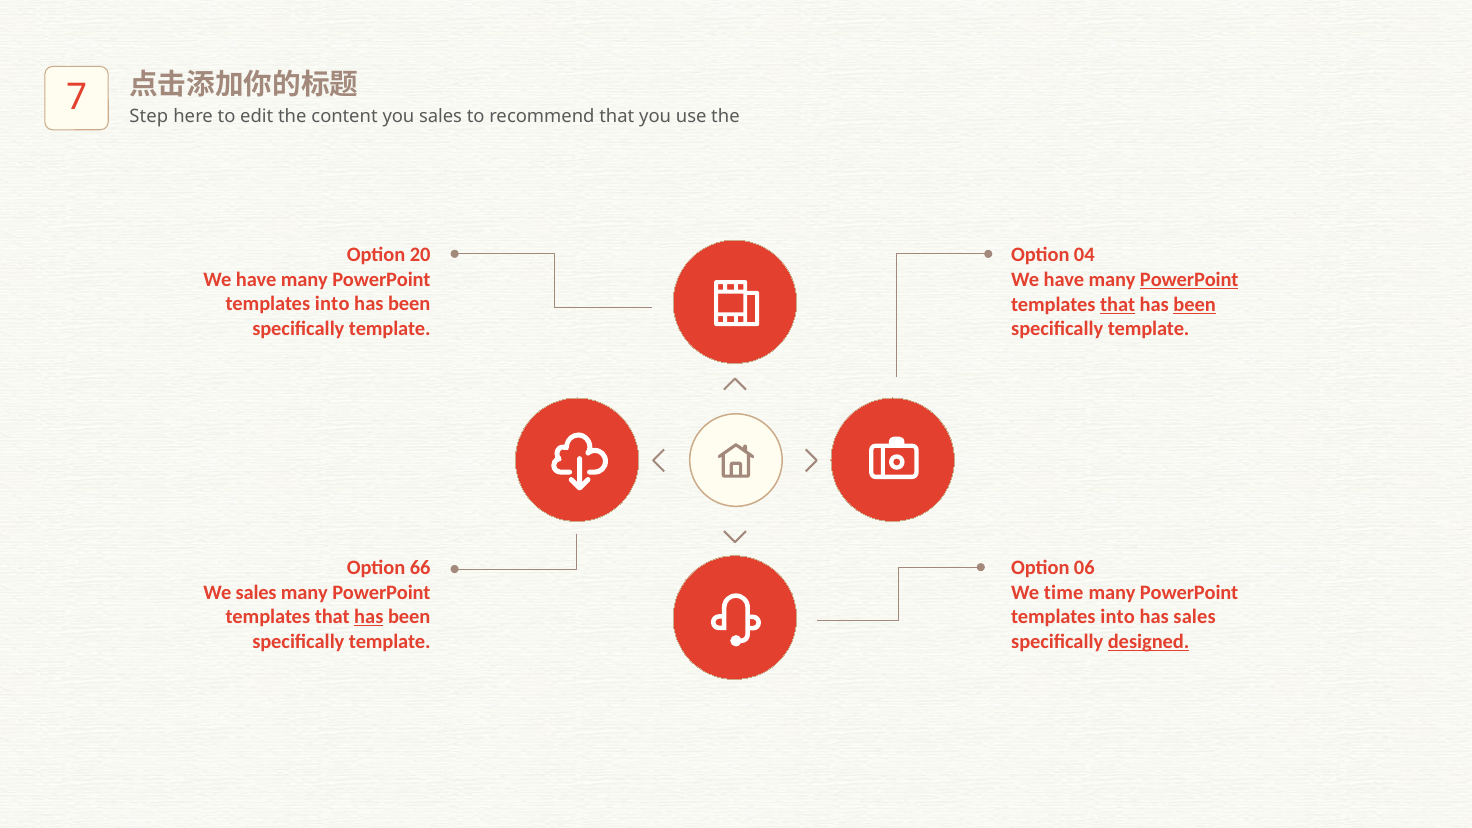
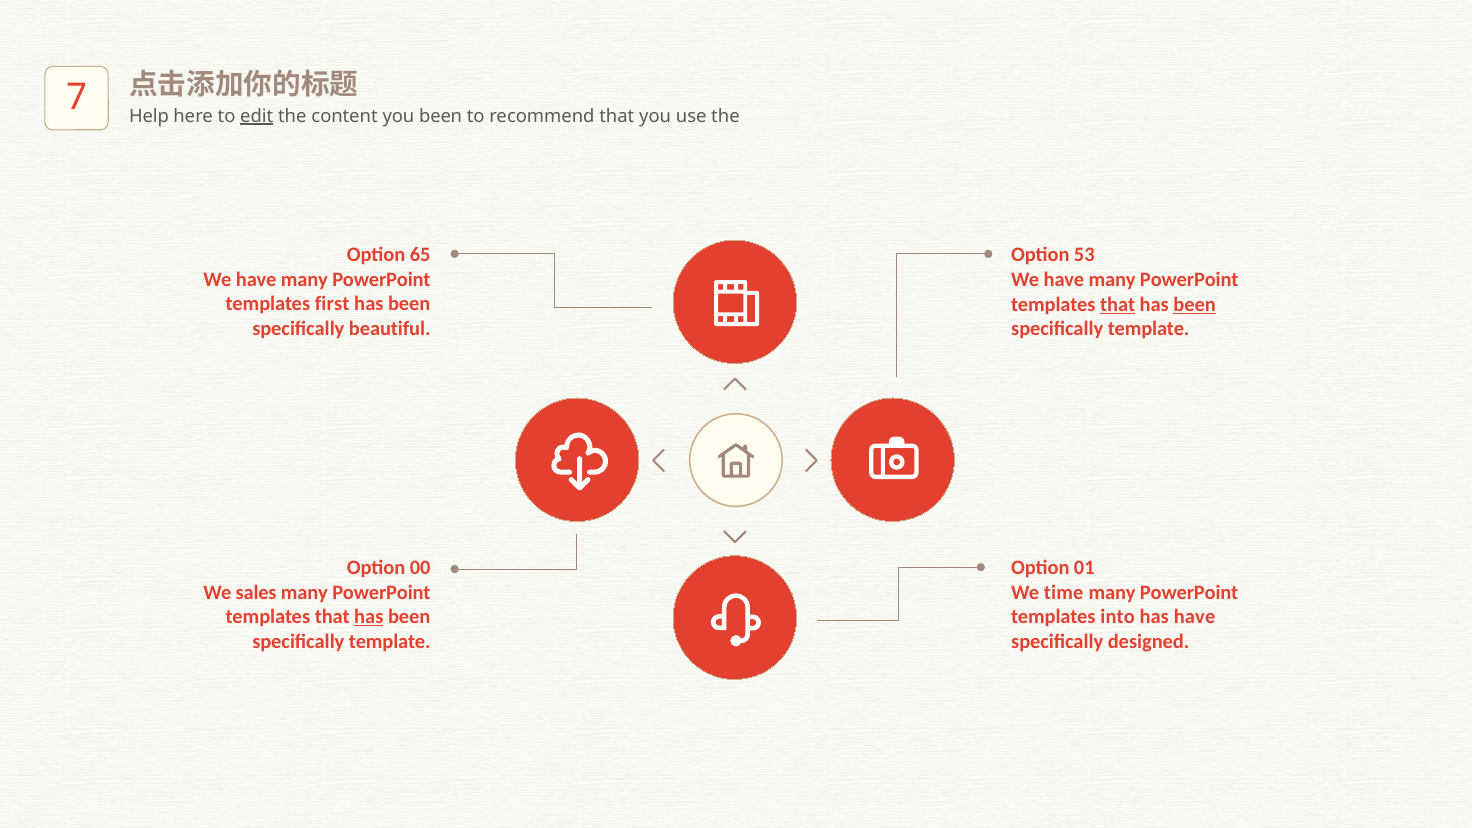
Step: Step -> Help (149, 116)
edit underline: none -> present (257, 116)
you sales: sales -> been (441, 116)
20: 20 -> 65 (420, 255)
04: 04 -> 53 (1084, 255)
PowerPoint underline: present -> none (1189, 280)
into: into -> first (332, 304)
template: template -> beautiful (390, 328)
66: 66 -> 00 (420, 568)
06: 06 -> 01 (1084, 568)
has sales: sales -> have (1195, 617)
designed underline: present -> none (1149, 641)
